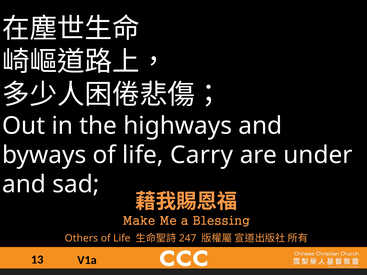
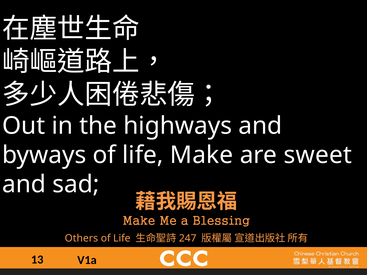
life Carry: Carry -> Make (202, 155)
under: under -> sweet (318, 155)
